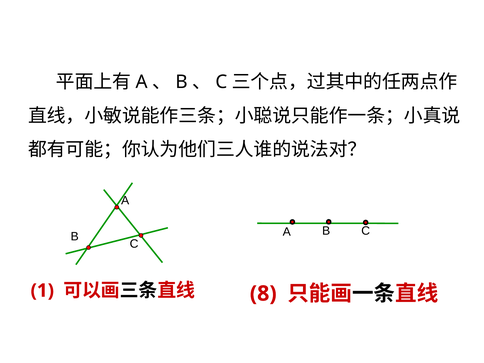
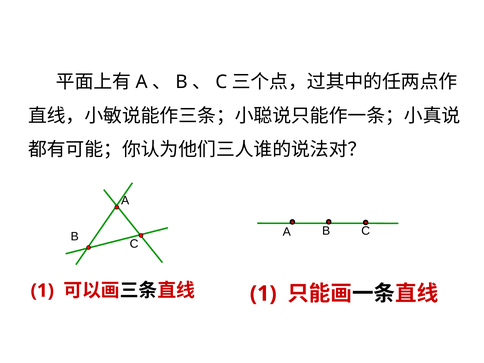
8: 8 -> 1 (263, 294)
